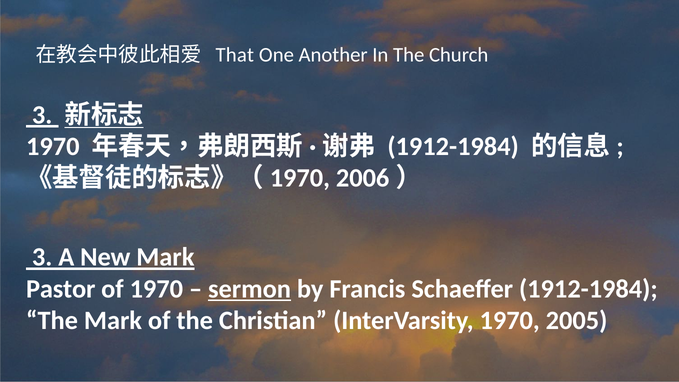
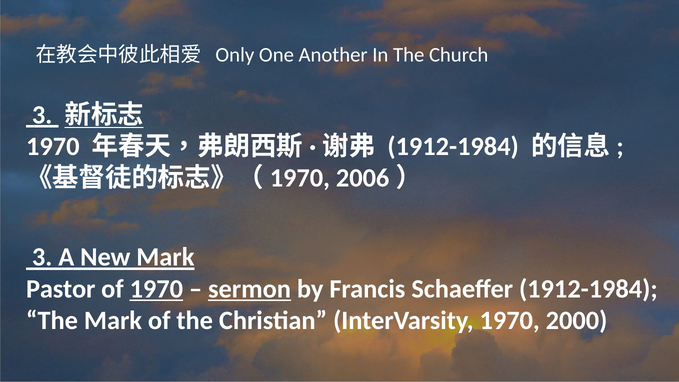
That: That -> Only (235, 55)
1970 underline: none -> present (156, 289)
2005: 2005 -> 2000 (577, 321)
